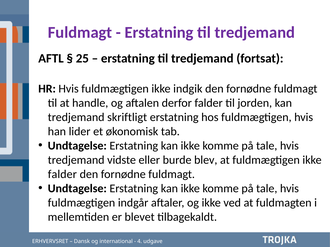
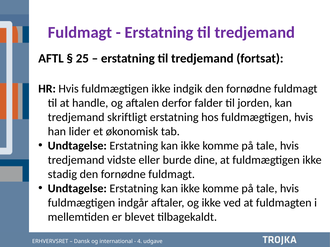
blev: blev -> dine (206, 160)
falder: falder -> stadig (62, 175)
